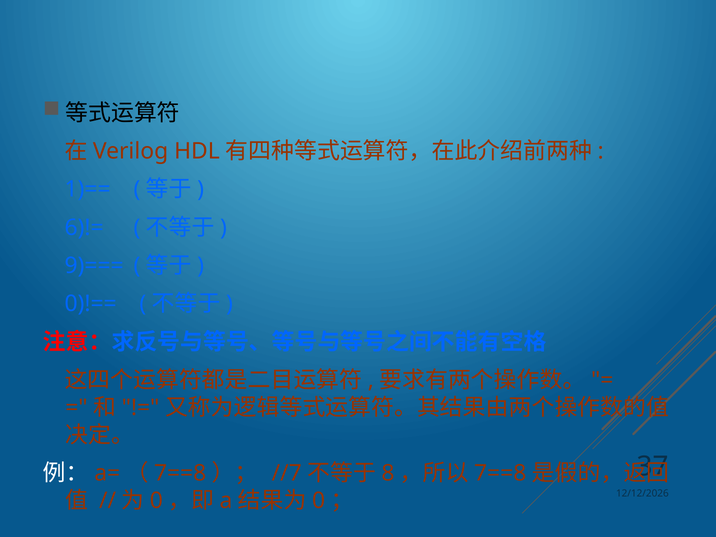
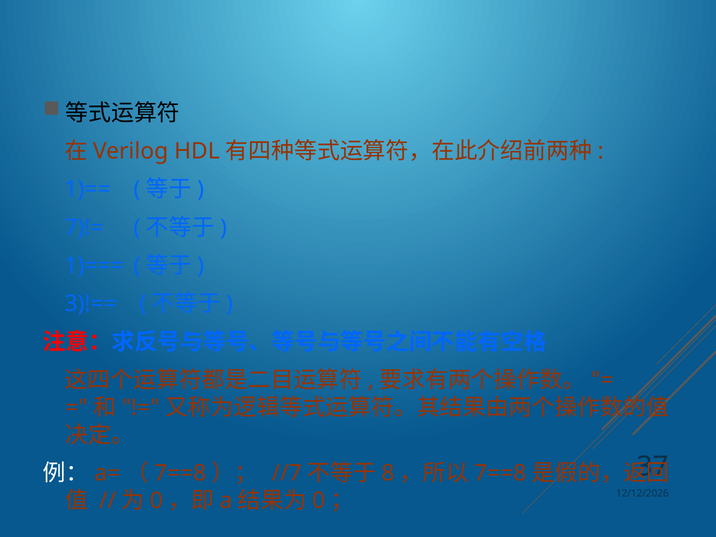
6)!=: 6)!= -> 7)!= (84, 228)
9)===: 9)=== -> 1)=== (94, 266)
0)!==: 0)!== -> 3)!== (91, 304)
